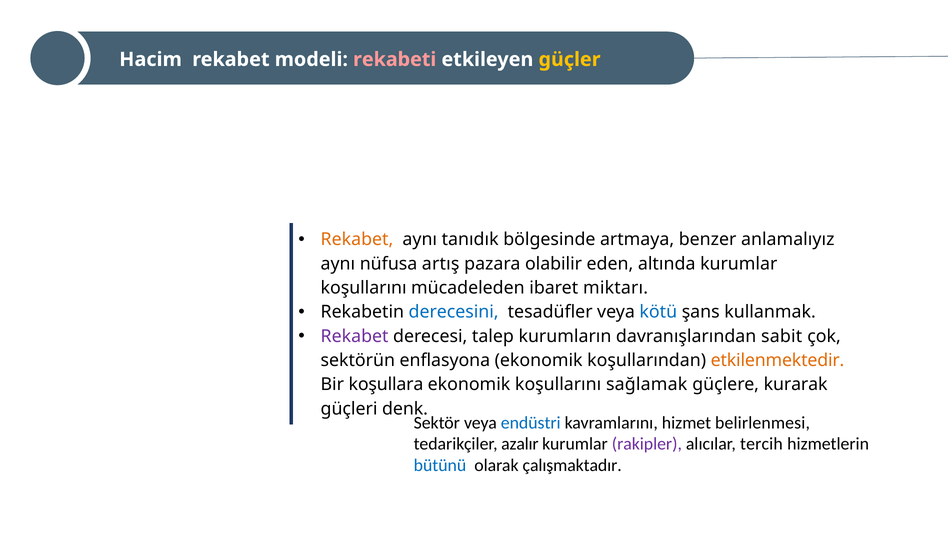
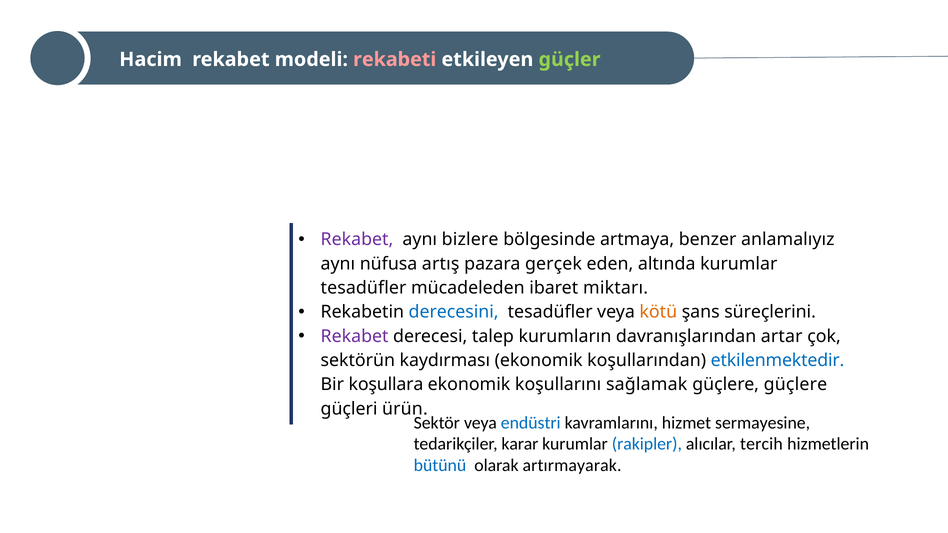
güçler colour: yellow -> light green (570, 59)
Rekabet colour: orange -> purple (357, 240)
tanıdık: tanıdık -> bizlere (470, 240)
olabilir: olabilir -> gerçek (553, 264)
koşullarını: koşullarını -> tesadüfler (364, 288)
kötü colour: blue -> orange (658, 312)
kullanmak: kullanmak -> süreçlerini (770, 312)
sabit: sabit -> artar (782, 336)
enflasyona: enflasyona -> kaydırması (445, 361)
etkilenmektedir colour: orange -> blue (778, 361)
güçlere kurarak: kurarak -> güçlere (795, 385)
denk: denk -> ürün (405, 409)
belirlenmesi: belirlenmesi -> sermayesine (763, 423)
azalır: azalır -> karar (520, 444)
rakipler colour: purple -> blue (647, 444)
çalışmaktadır: çalışmaktadır -> artırmayarak (572, 466)
